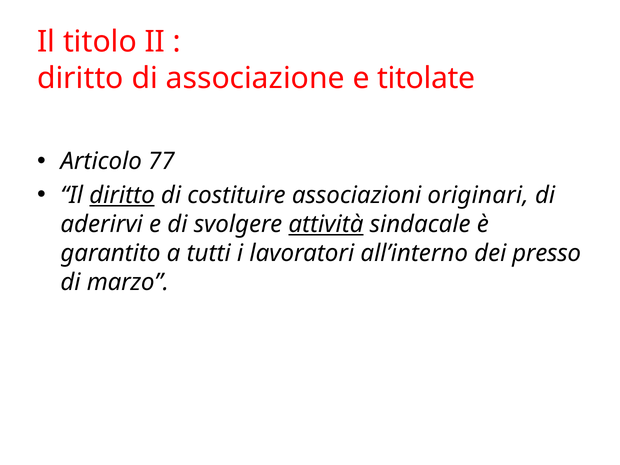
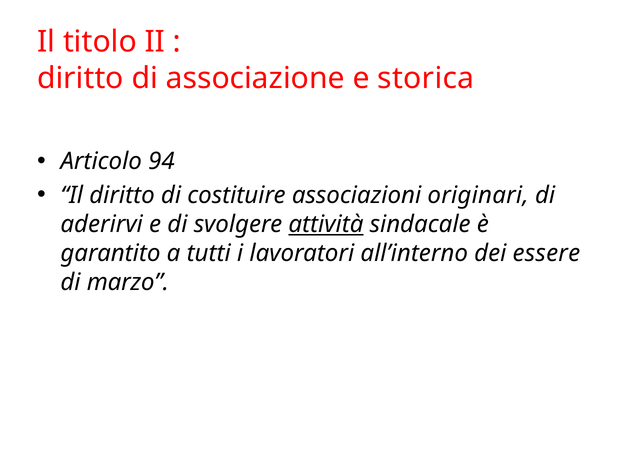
titolate: titolate -> storica (426, 78)
77: 77 -> 94 (161, 162)
diritto underline: present -> none (122, 195)
presso: presso -> essere (546, 253)
